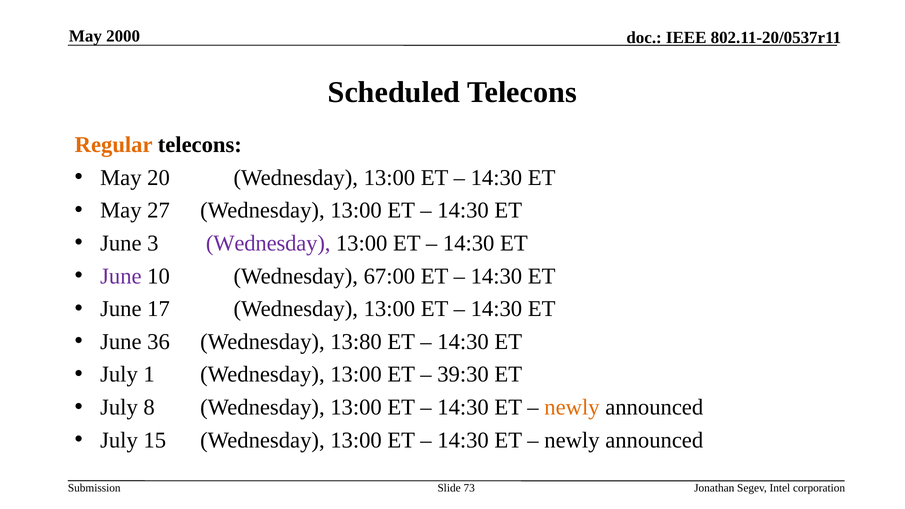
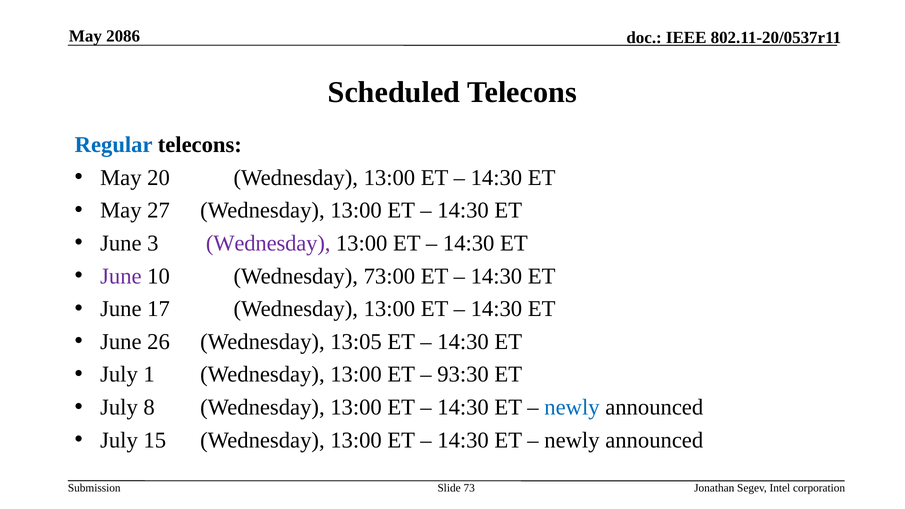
2000: 2000 -> 2086 (123, 36)
Regular colour: orange -> blue (114, 145)
67:00: 67:00 -> 73:00 (389, 276)
36: 36 -> 26 (159, 342)
13:80: 13:80 -> 13:05 (356, 342)
39:30: 39:30 -> 93:30 (463, 375)
newly colour: orange -> blue (572, 407)
